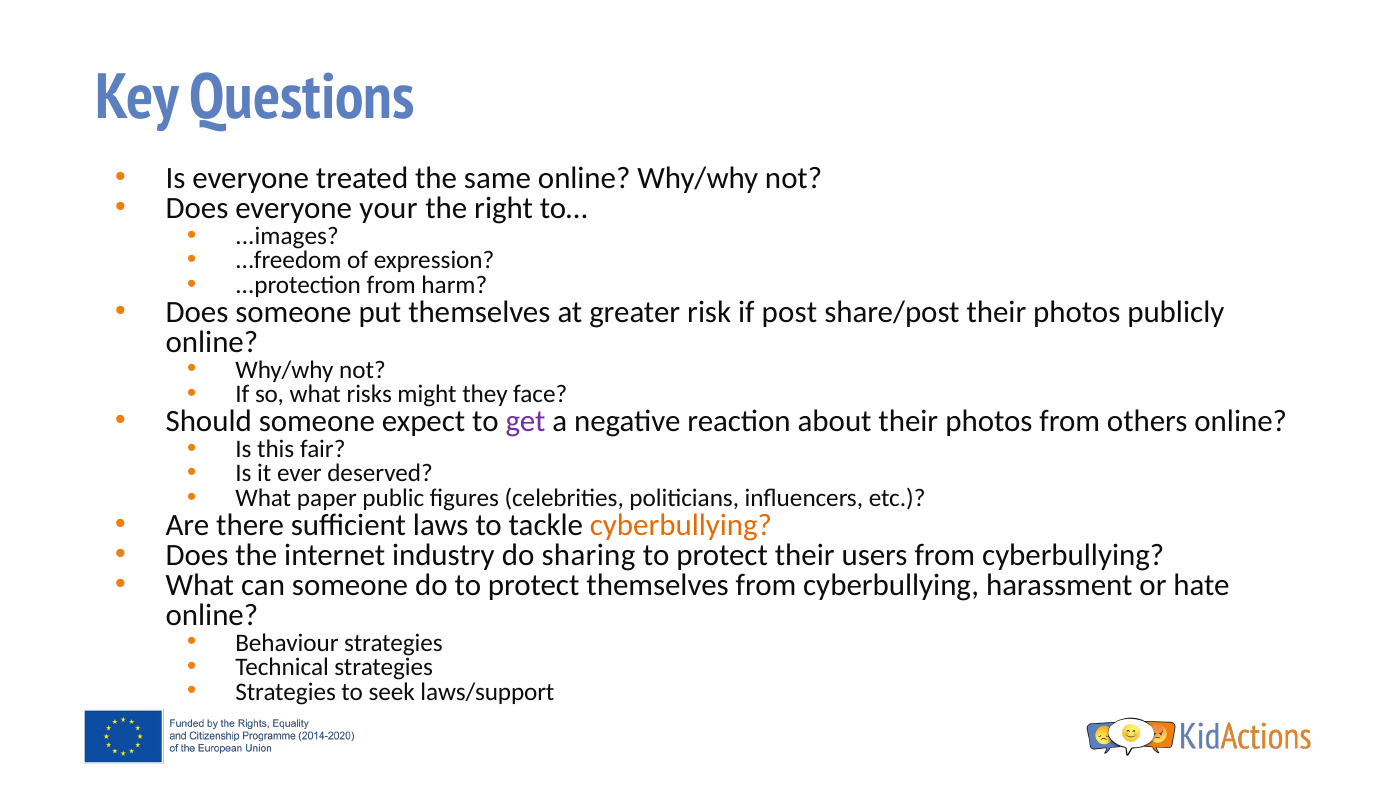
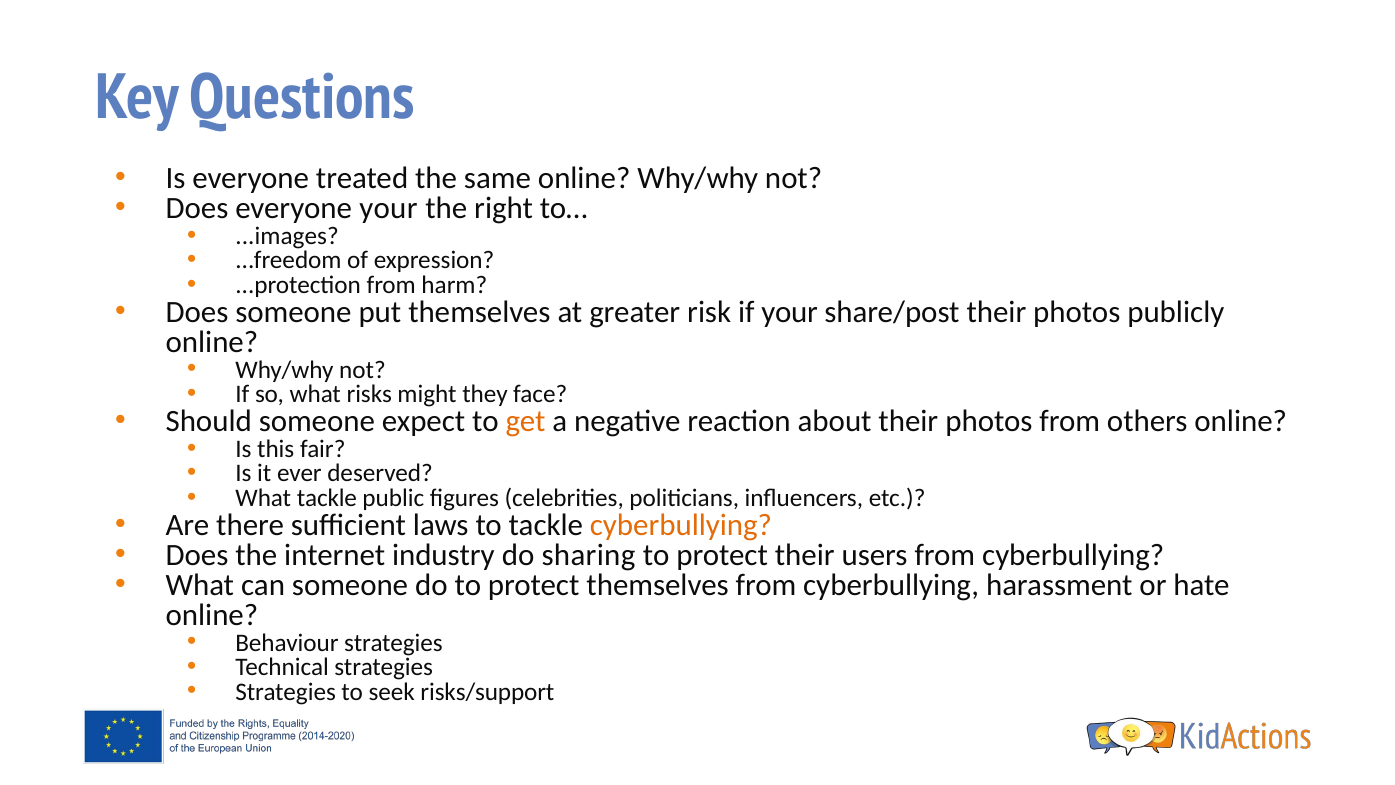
if post: post -> your (790, 312)
get colour: purple -> orange (526, 421)
What paper: paper -> tackle (327, 498)
laws/support: laws/support -> risks/support (487, 692)
